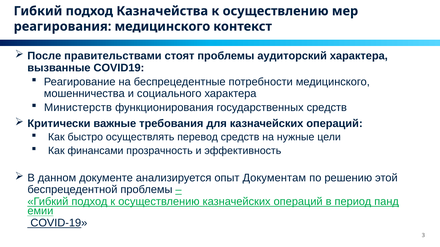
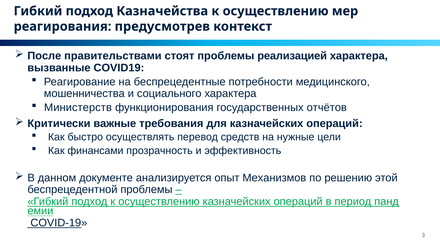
реагирования медицинского: медицинского -> предусмотрев (162, 27)
аудиторский: аудиторский -> реализацией (292, 56)
государственных средств: средств -> отчётов (327, 108)
Документам: Документам -> Механизмов (274, 178)
